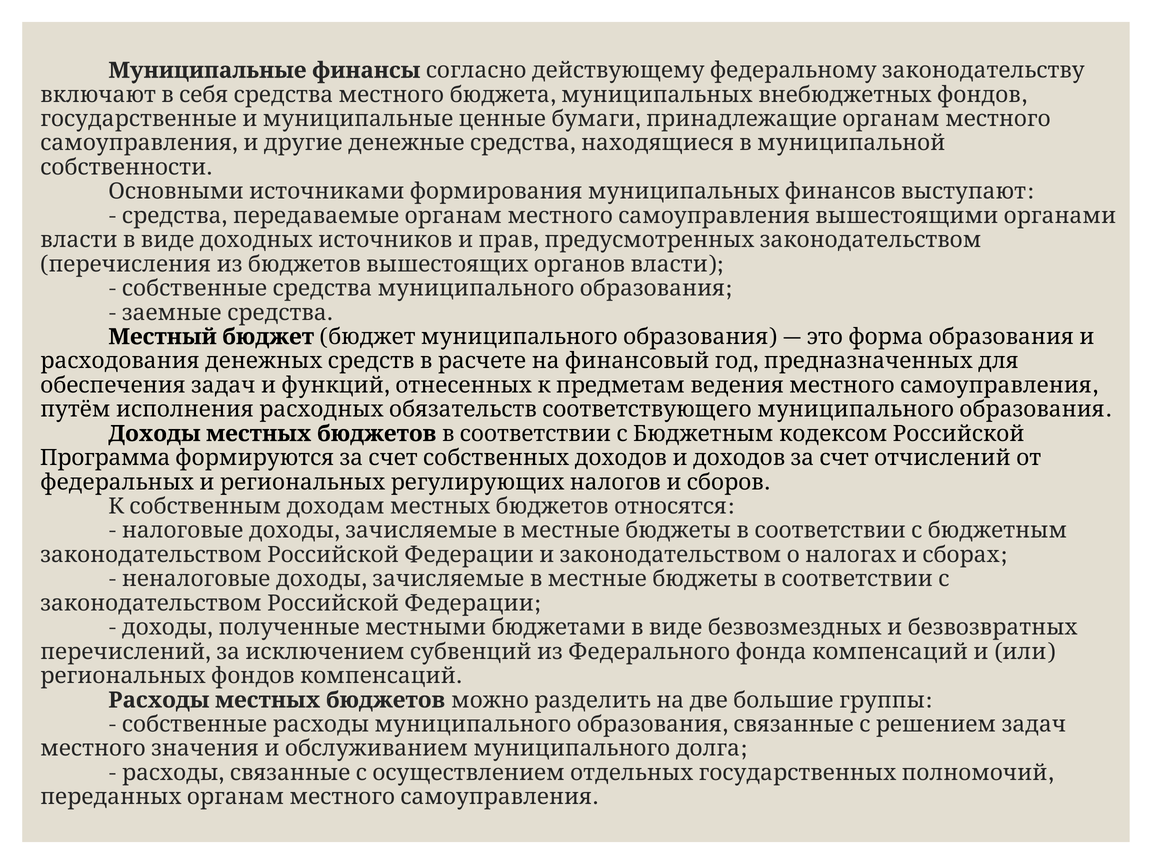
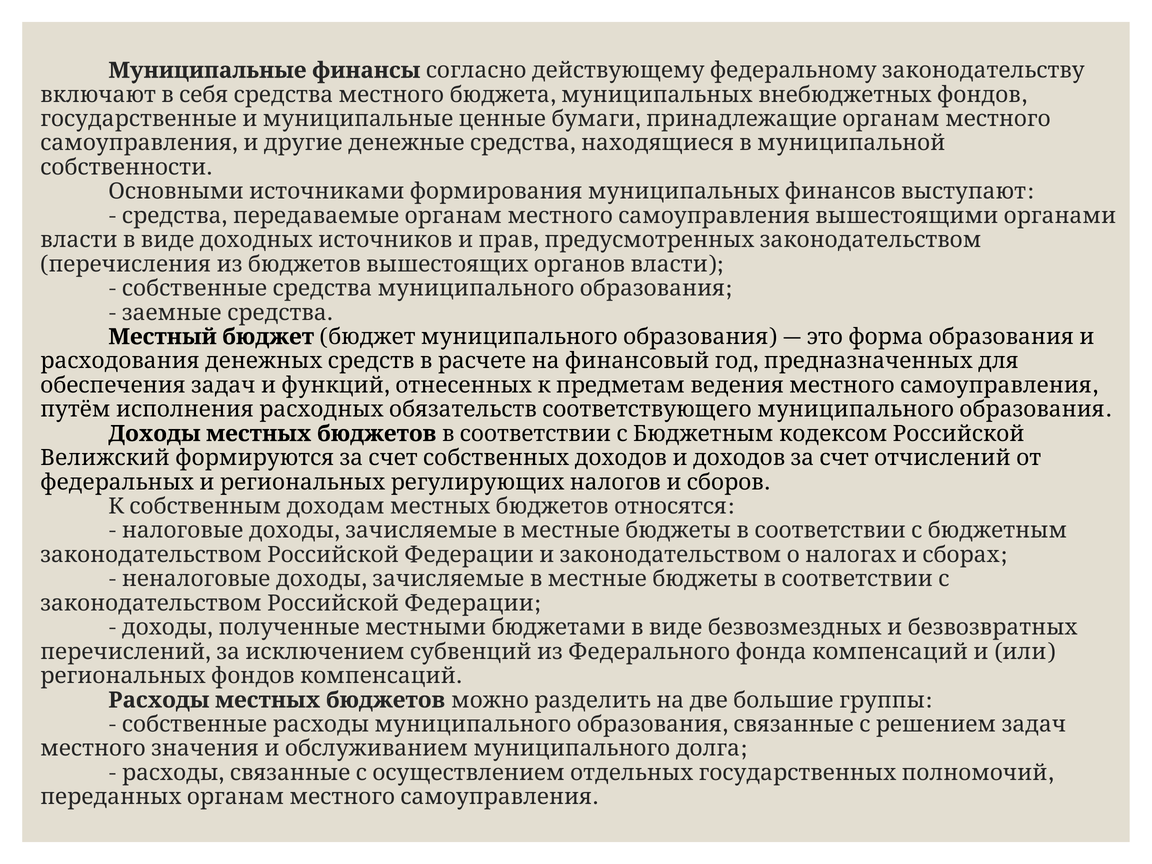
Программа: Программа -> Велижский (105, 458)
